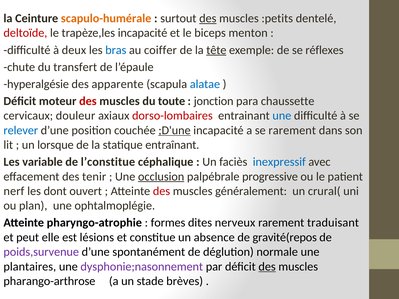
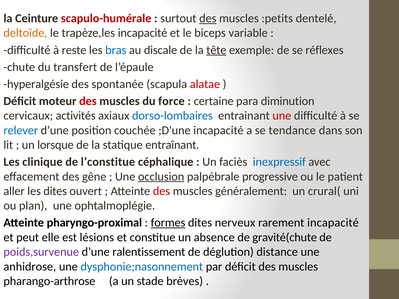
scapulo-humérale colour: orange -> red (106, 18)
deltoïde colour: red -> orange (25, 33)
menton: menton -> variable (248, 33)
deux: deux -> reste (74, 50)
coiffer: coiffer -> discale (161, 50)
apparente: apparente -> spontanée (118, 84)
alatae colour: blue -> red (205, 84)
toute: toute -> force (171, 101)
jonction: jonction -> certaine (214, 101)
chaussette: chaussette -> diminution (288, 101)
douleur: douleur -> activités (76, 116)
dorso-lombaires colour: red -> blue (172, 116)
une colour: blue -> red (282, 116)
;D'une underline: present -> none (174, 130)
se rarement: rarement -> tendance (292, 130)
variable: variable -> clinique (42, 162)
tenir: tenir -> gêne (94, 177)
nerf: nerf -> aller (14, 191)
les dont: dont -> dites (55, 191)
pharyngo-atrophie: pharyngo-atrophie -> pharyngo-proximal (94, 223)
formes underline: none -> present (168, 223)
rarement traduisant: traduisant -> incapacité (333, 223)
gravité(repos: gravité(repos -> gravité(chute (285, 238)
spontanément: spontanément -> ralentissement (149, 252)
normale: normale -> distance (277, 252)
plantaires: plantaires -> anhidrose (30, 267)
dysphonie;nasonnement colour: purple -> blue (142, 267)
des underline: present -> none (267, 267)
